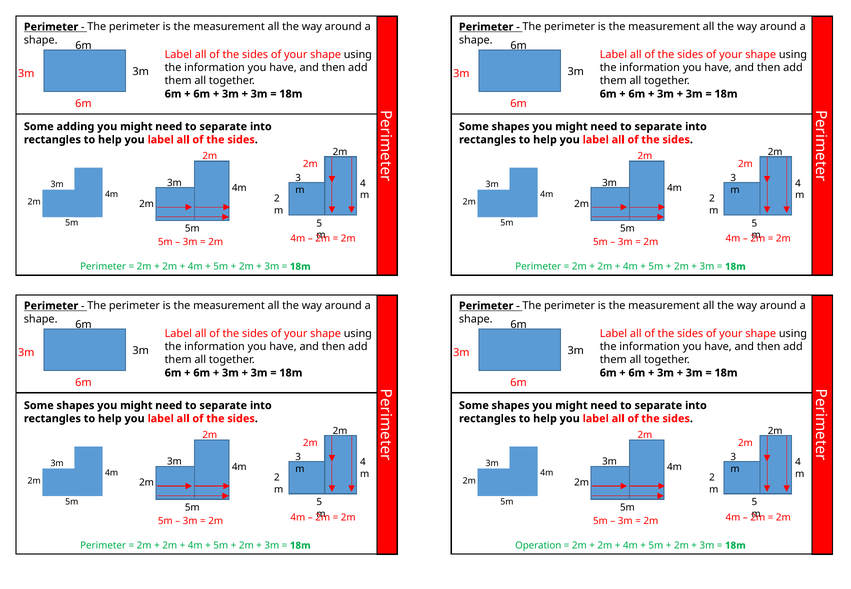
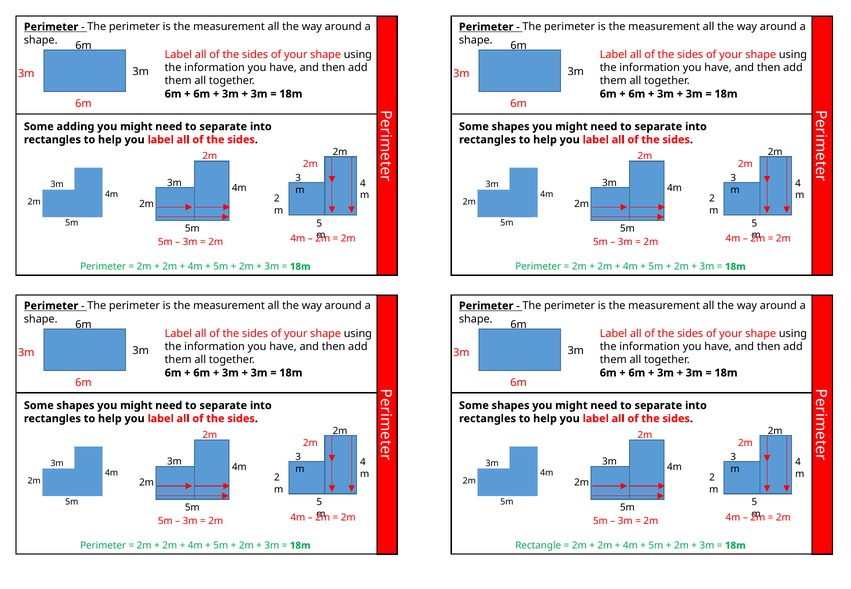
Operation: Operation -> Rectangle (538, 546)
